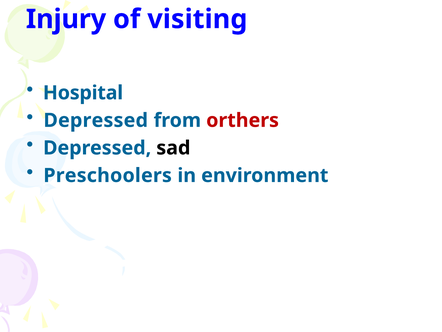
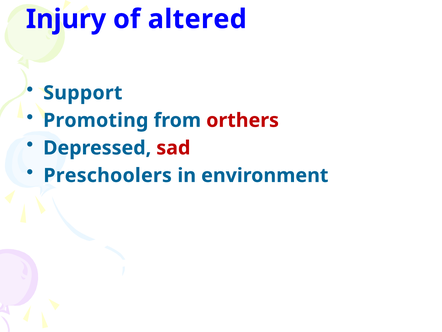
visiting: visiting -> altered (197, 19)
Hospital: Hospital -> Support (83, 93)
Depressed: Depressed -> Promoting (96, 120)
sad colour: black -> red (173, 148)
